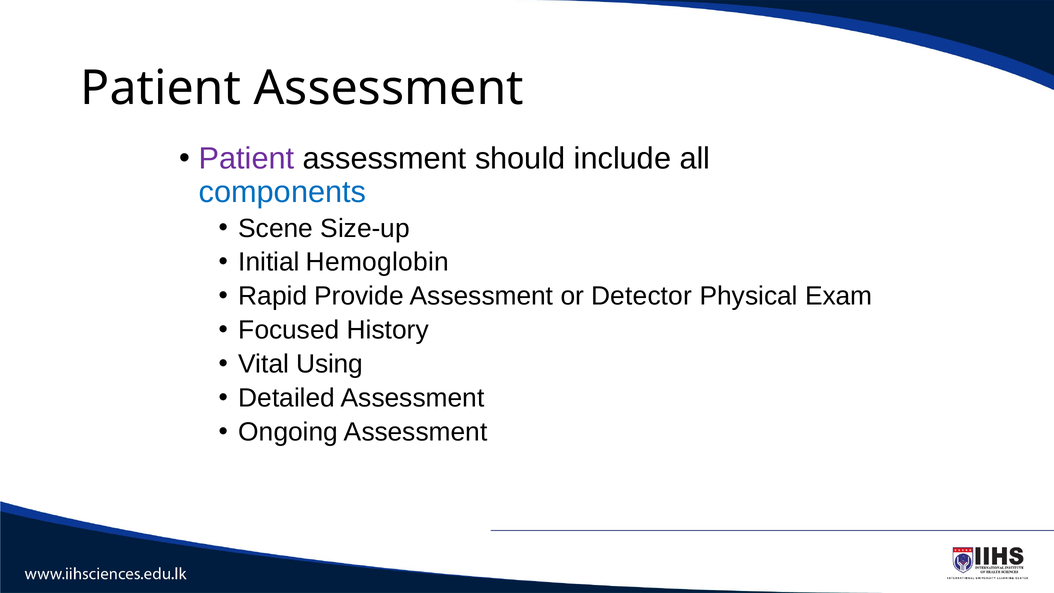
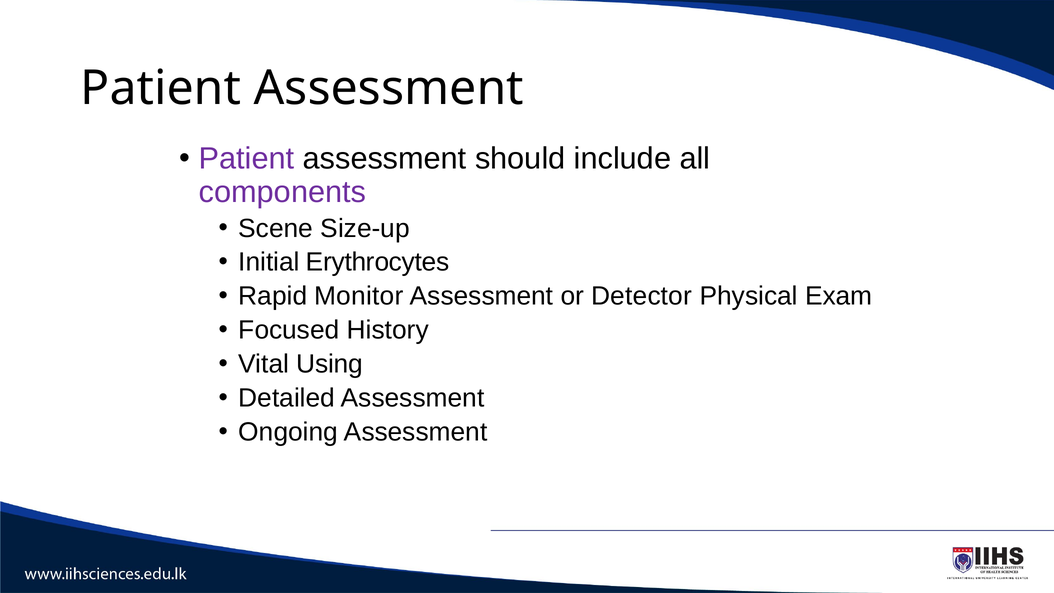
components colour: blue -> purple (282, 192)
Hemoglobin: Hemoglobin -> Erythrocytes (378, 262)
Provide: Provide -> Monitor (359, 296)
